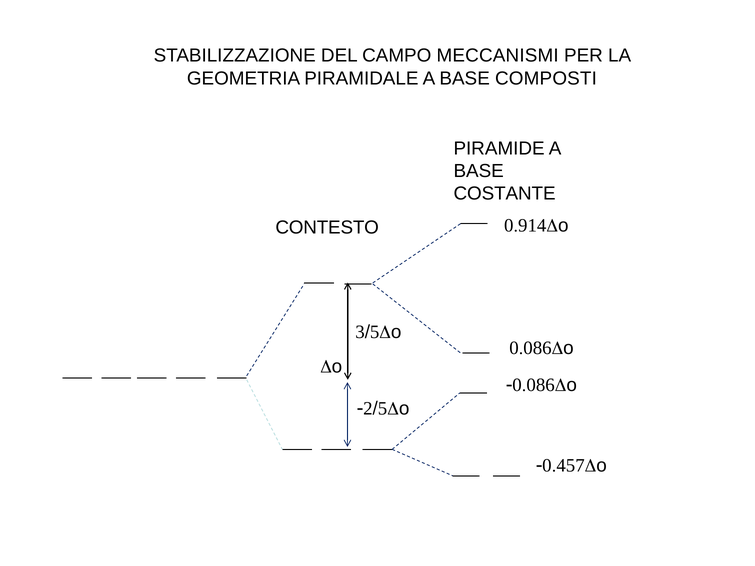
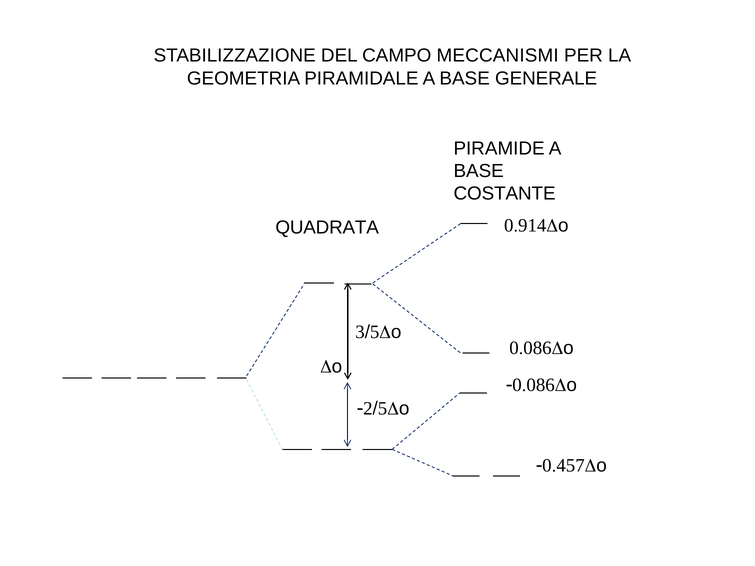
COMPOSTI: COMPOSTI -> GENERALE (546, 78)
CONTESTO: CONTESTO -> QUADRATA (327, 228)
